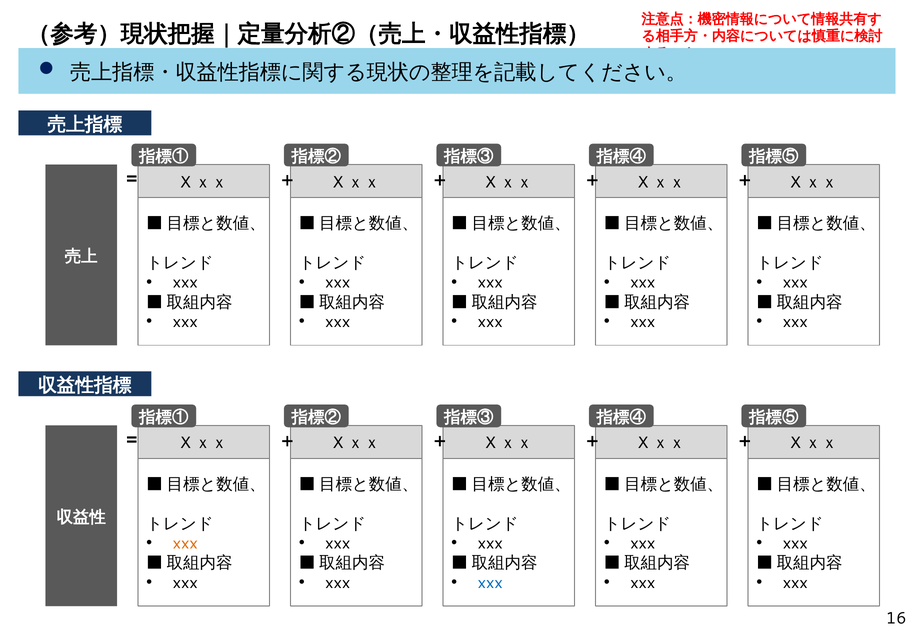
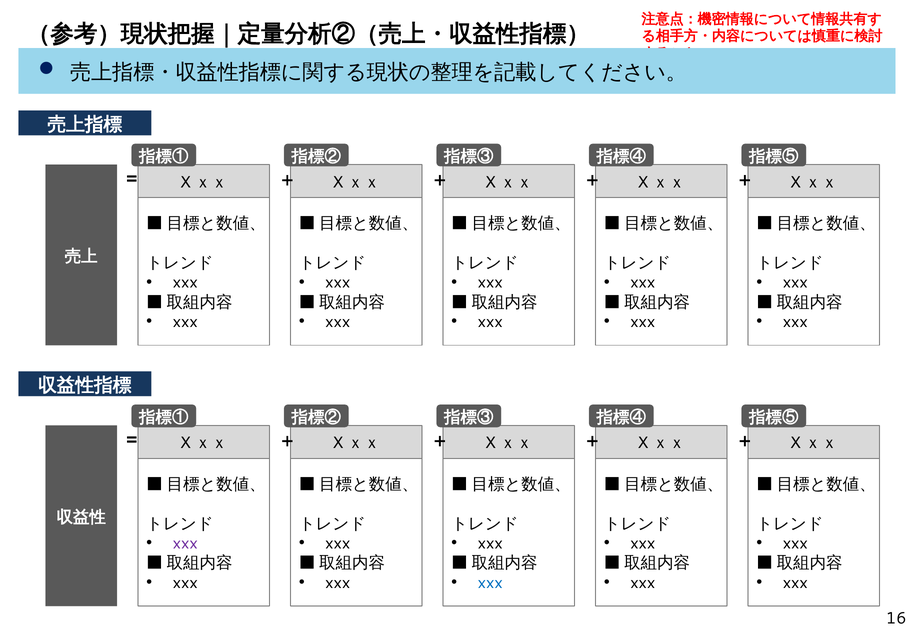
xxx colour: orange -> purple (185, 543)
